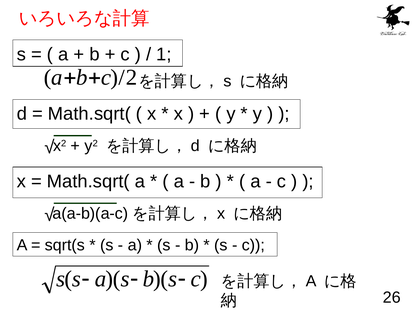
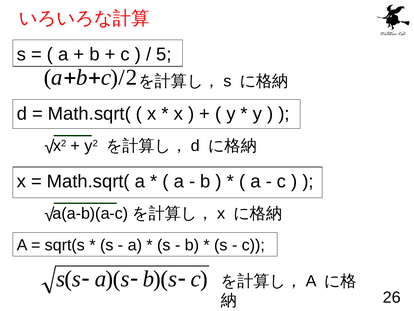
1: 1 -> 5 (164, 54)
